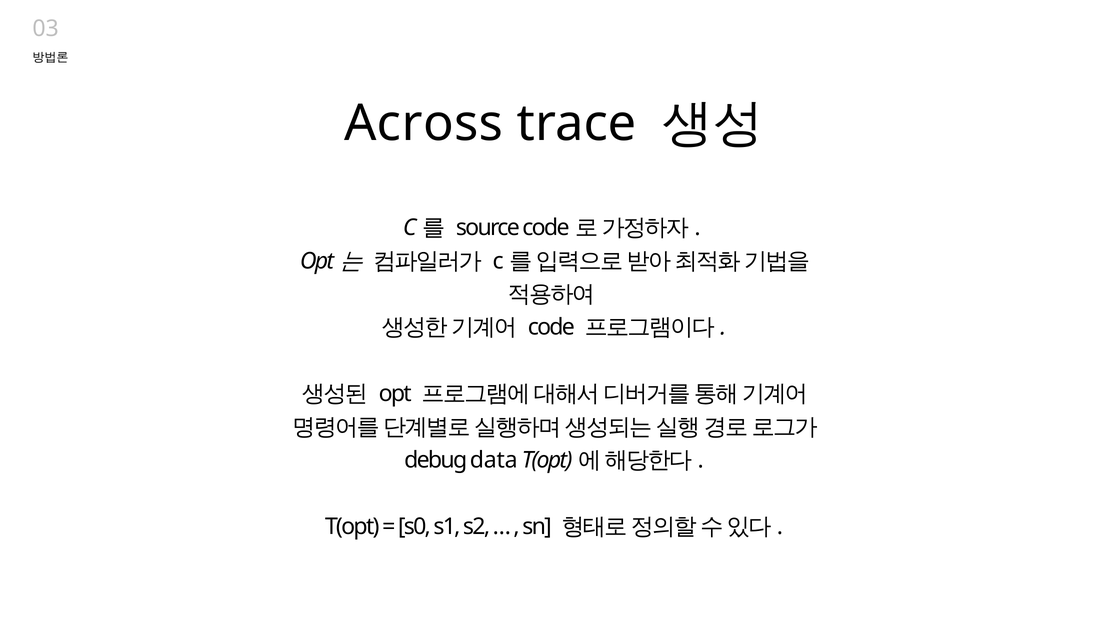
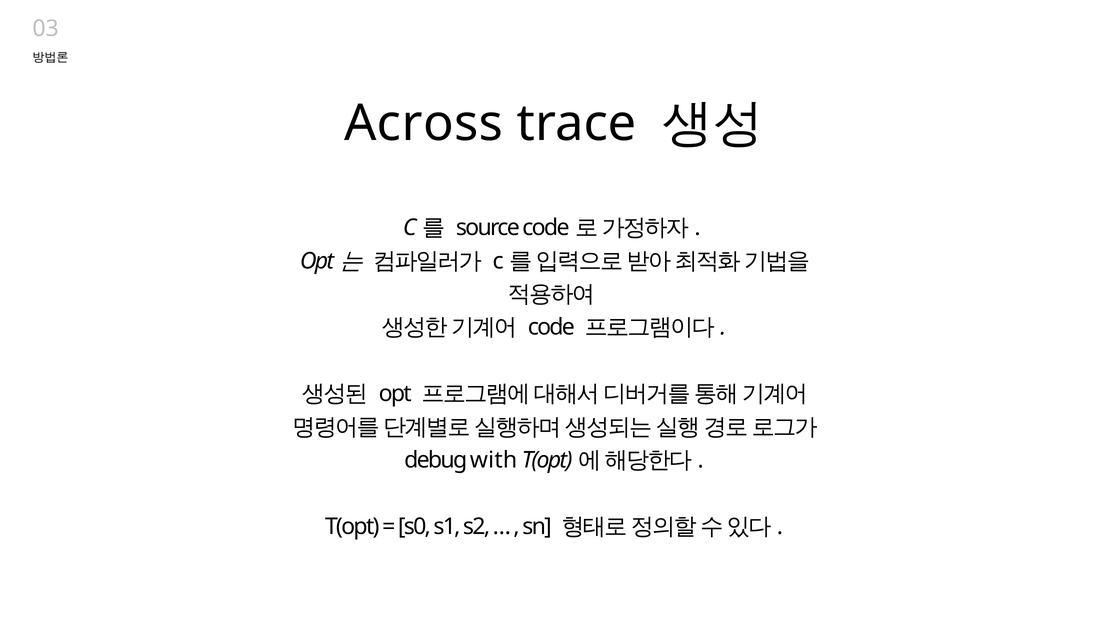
data: data -> with (494, 460)
